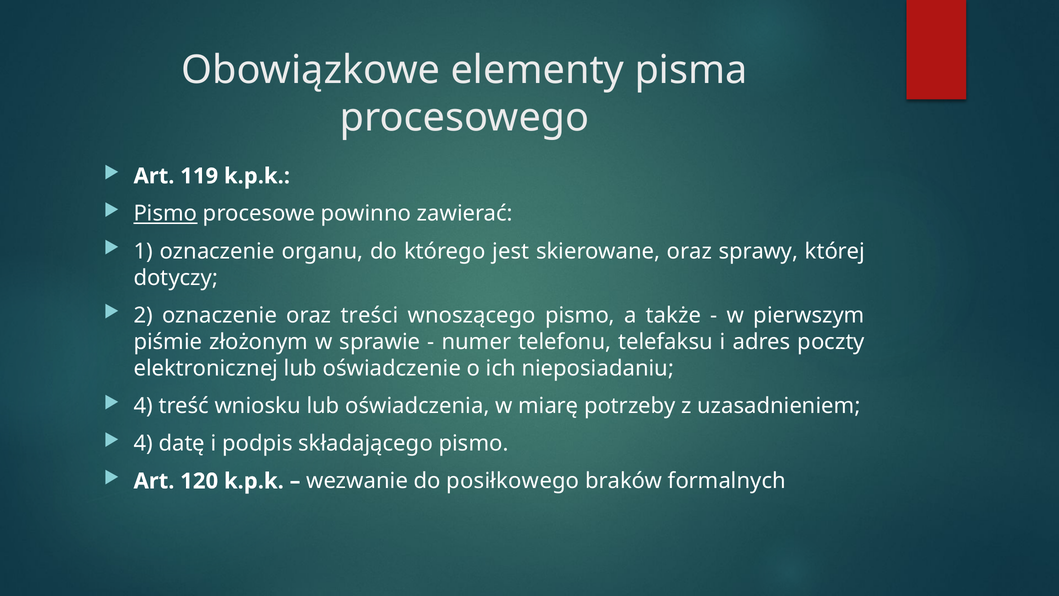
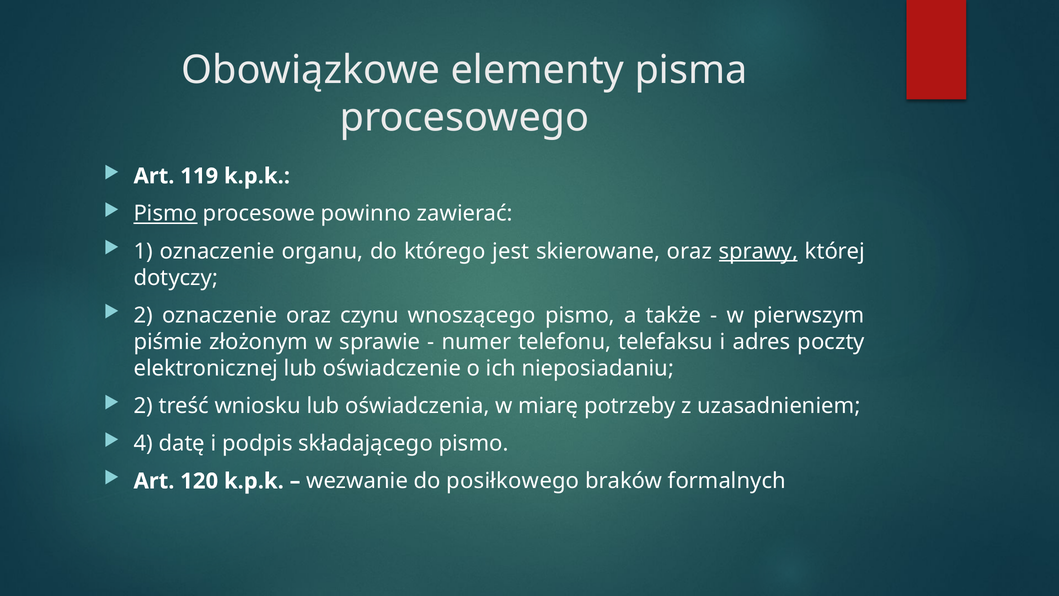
sprawy underline: none -> present (758, 251)
treści: treści -> czynu (370, 315)
4: 4 -> 2 (143, 406)
